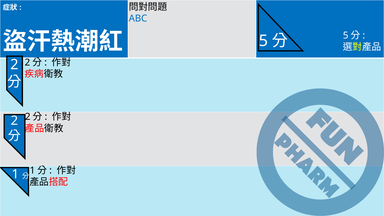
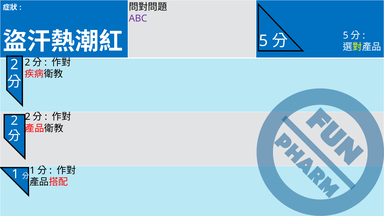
ABC colour: blue -> purple (138, 18)
